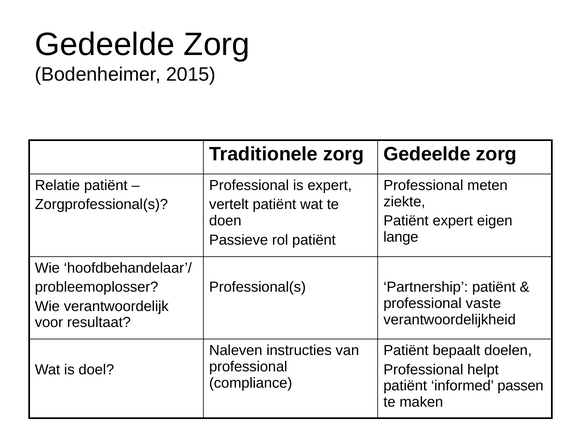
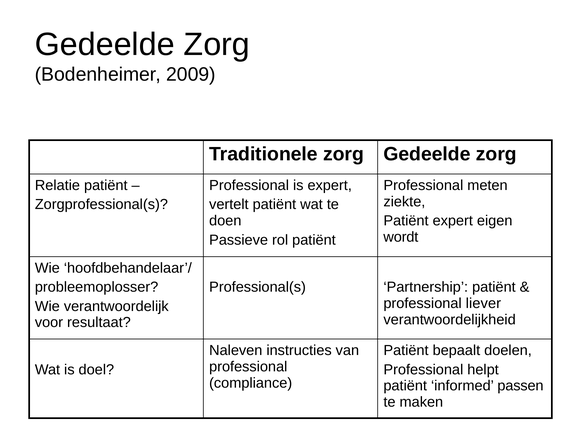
2015: 2015 -> 2009 (191, 74)
lange: lange -> wordt (401, 237)
vaste: vaste -> liever (483, 303)
